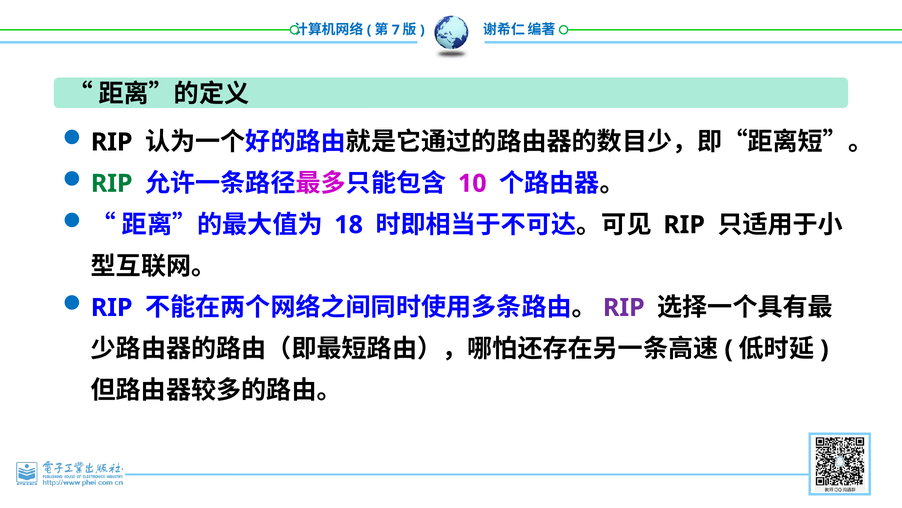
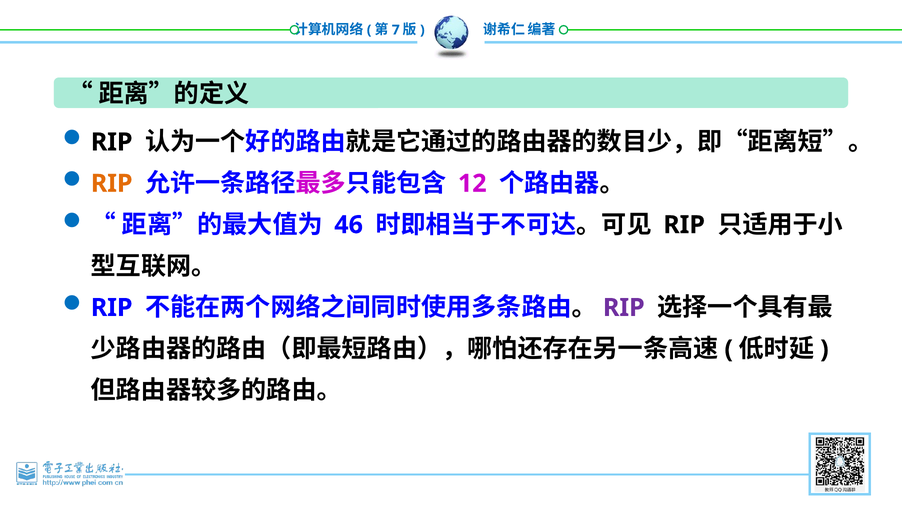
RIP colour: green -> orange (112, 183)
10: 10 -> 12 (472, 183)
18: 18 -> 46 (349, 225)
